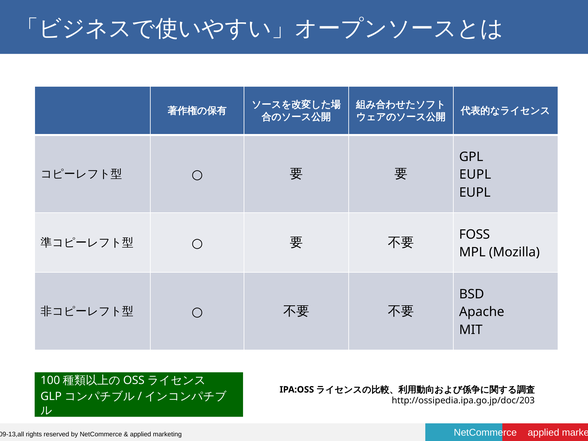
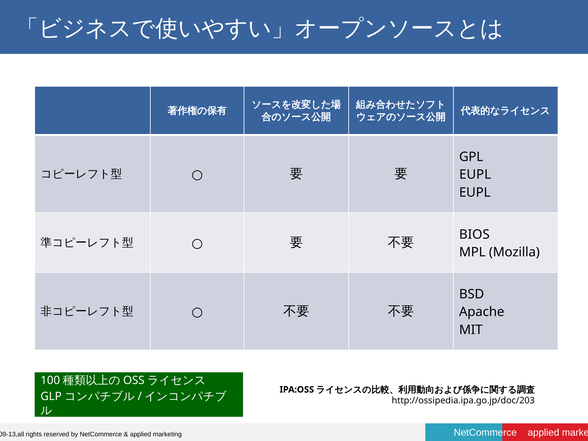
FOSS: FOSS -> BIOS (474, 234)
